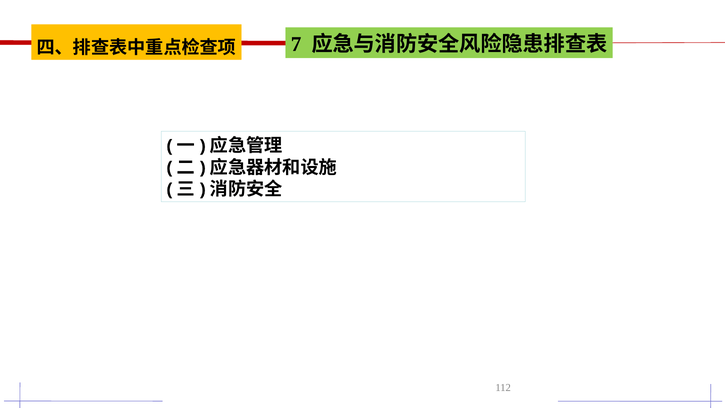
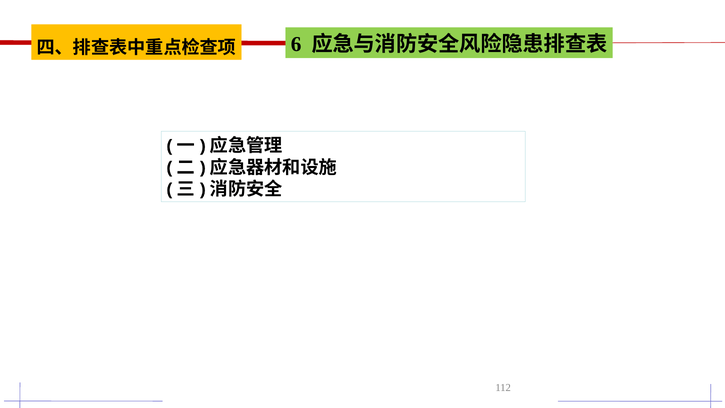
7: 7 -> 6 (296, 44)
